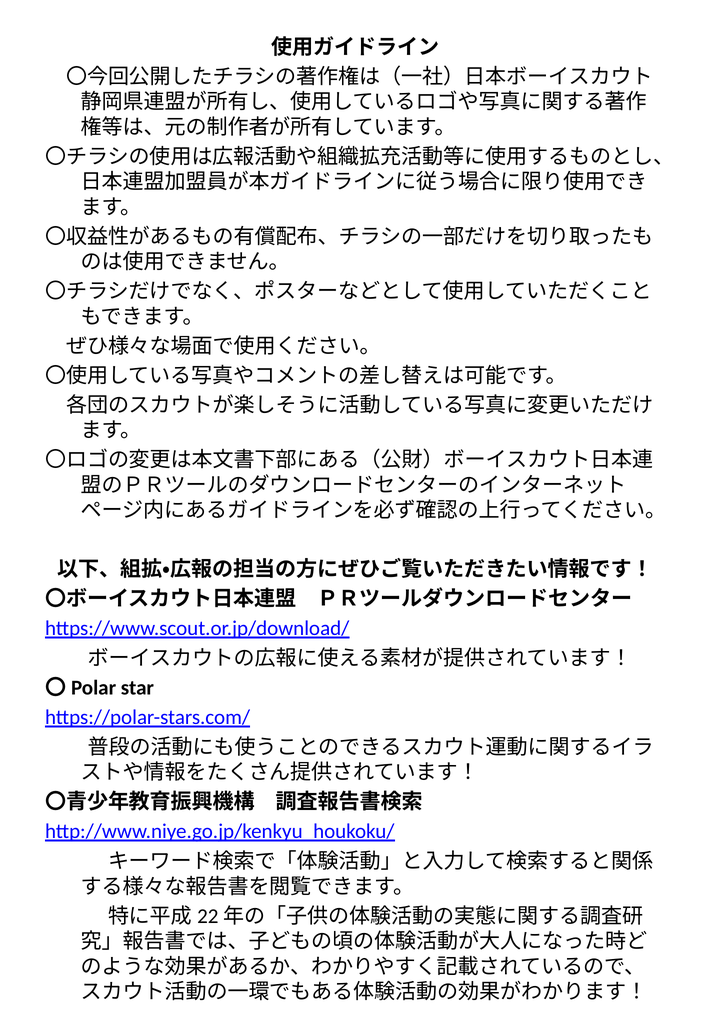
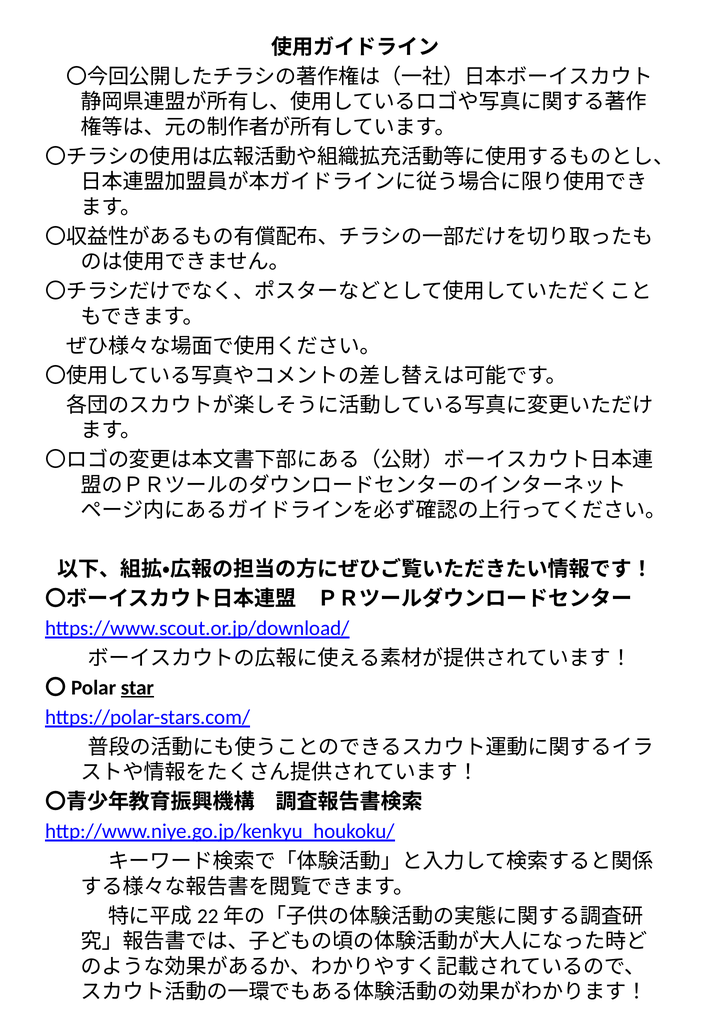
star underline: none -> present (137, 688)
